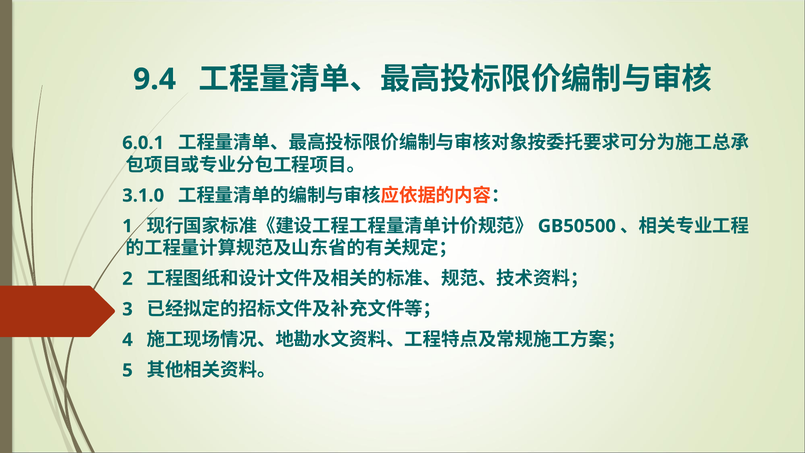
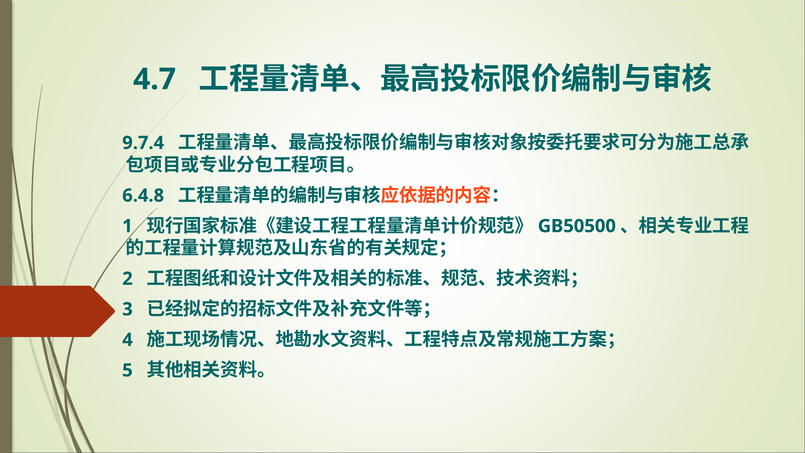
9.4: 9.4 -> 4.7 (155, 79)
6.0.1: 6.0.1 -> 9.7.4 (143, 143)
3.1.0: 3.1.0 -> 6.4.8 (143, 195)
